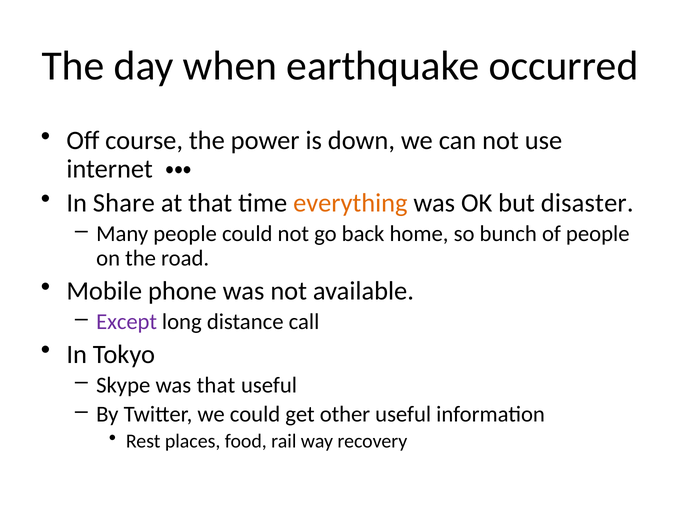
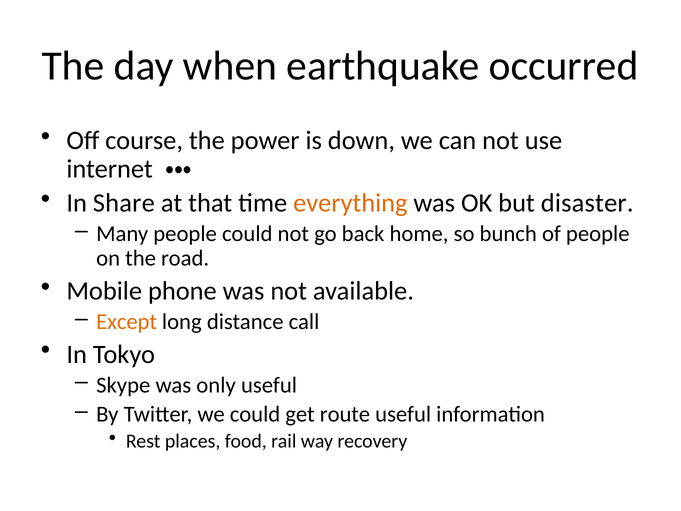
Except colour: purple -> orange (127, 322)
was that: that -> only (216, 385)
other: other -> route (345, 414)
